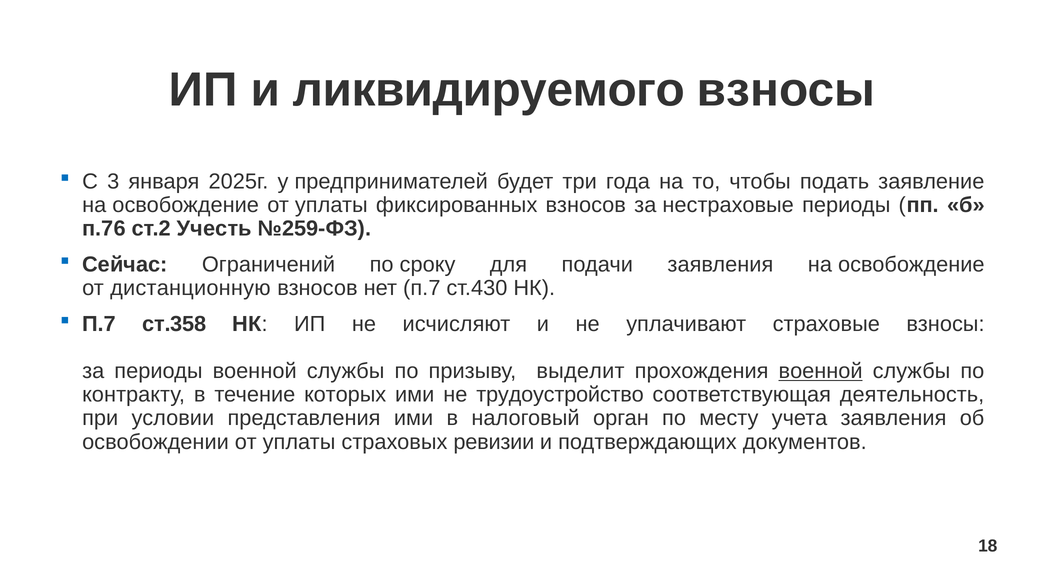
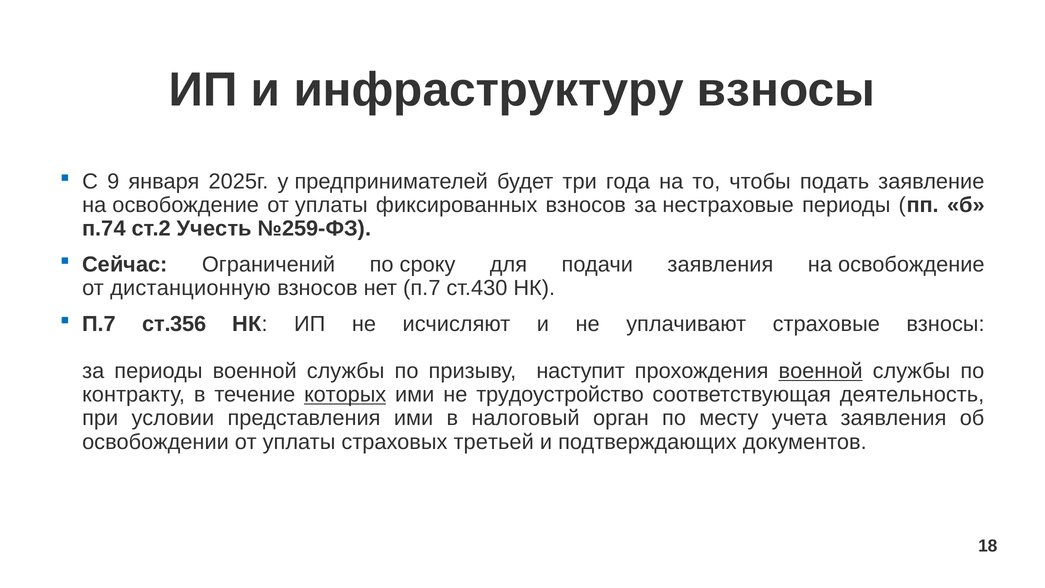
ликвидируемого: ликвидируемого -> инфраструктуру (489, 90)
3: 3 -> 9 (113, 181)
п.76: п.76 -> п.74 (104, 229)
ст.358: ст.358 -> ст.356 (174, 324)
выделит: выделит -> наступит (581, 371)
которых underline: none -> present (345, 395)
ревизии: ревизии -> третьей (494, 442)
